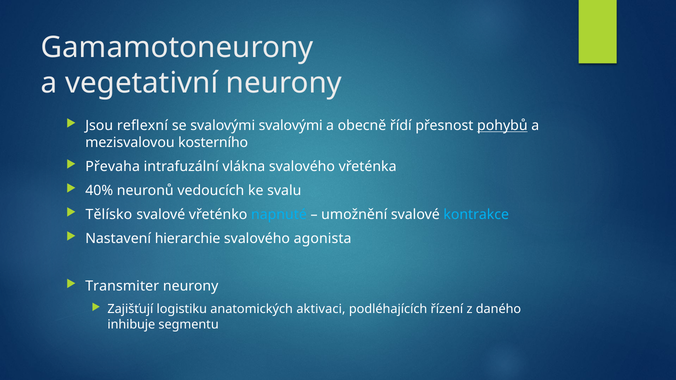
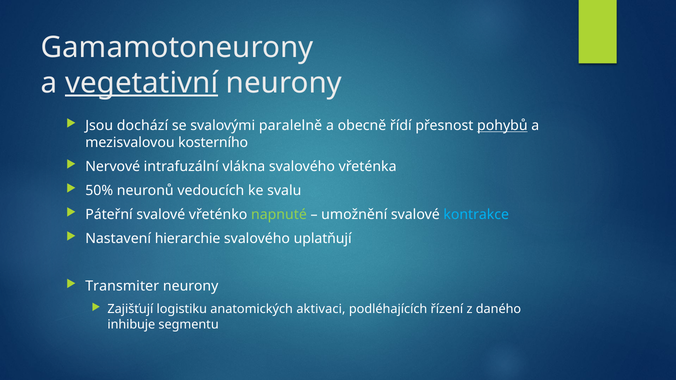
vegetativní underline: none -> present (142, 83)
reflexní: reflexní -> dochází (142, 126)
svalovými svalovými: svalovými -> paralelně (291, 126)
Převaha: Převaha -> Nervové (113, 167)
40%: 40% -> 50% (99, 191)
Tělísko: Tělísko -> Páteřní (109, 215)
napnuté colour: light blue -> light green (279, 215)
agonista: agonista -> uplatňují (323, 239)
